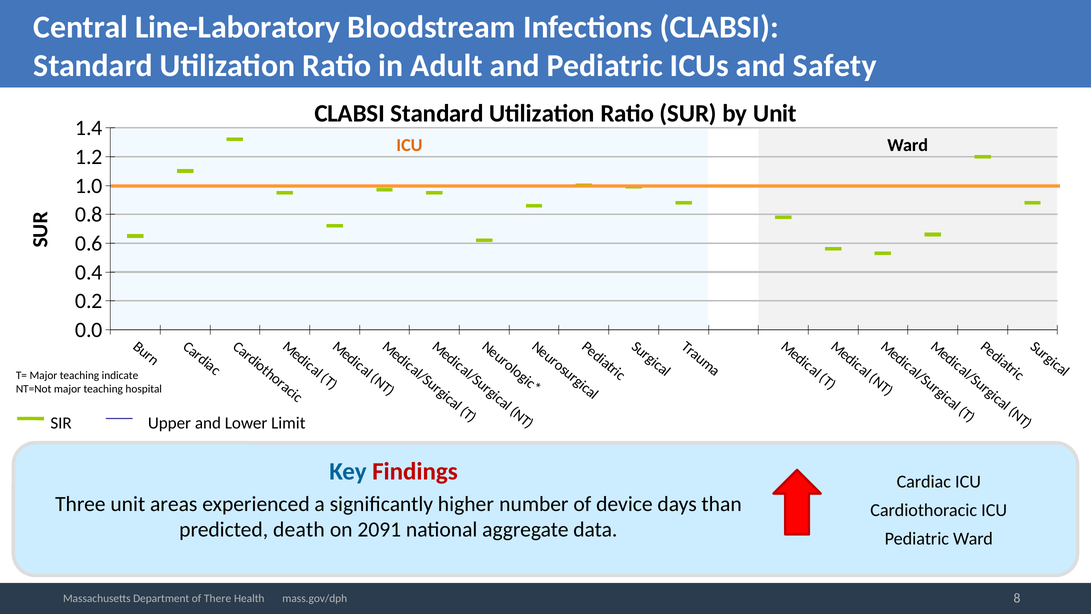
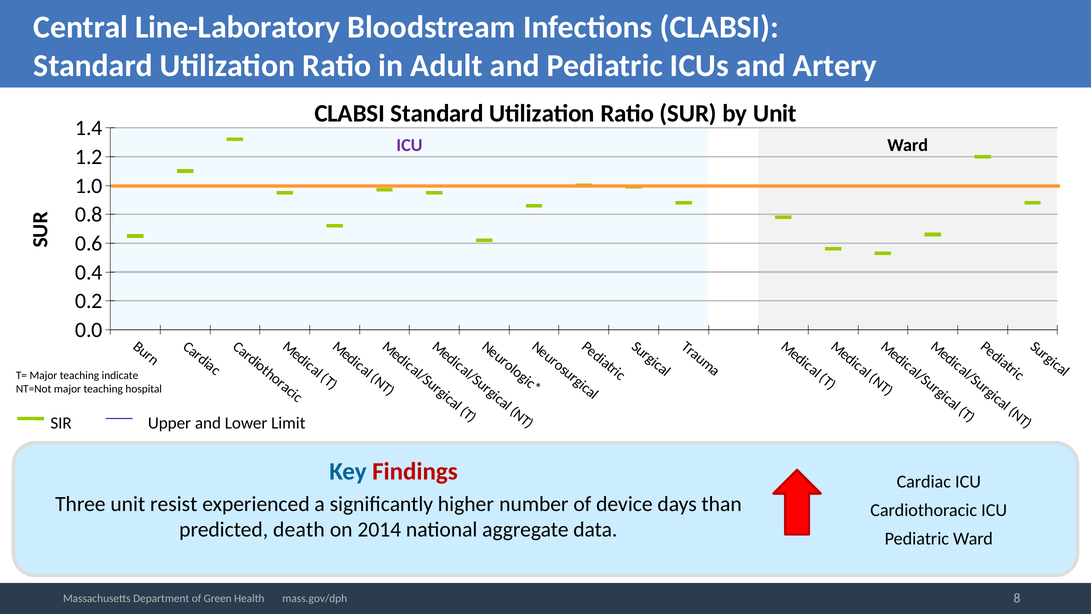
Safety: Safety -> Artery (835, 66)
ICU colour: orange -> purple (409, 145)
areas: areas -> resist (174, 504)
2091: 2091 -> 2014 (379, 530)
There: There -> Green (218, 599)
